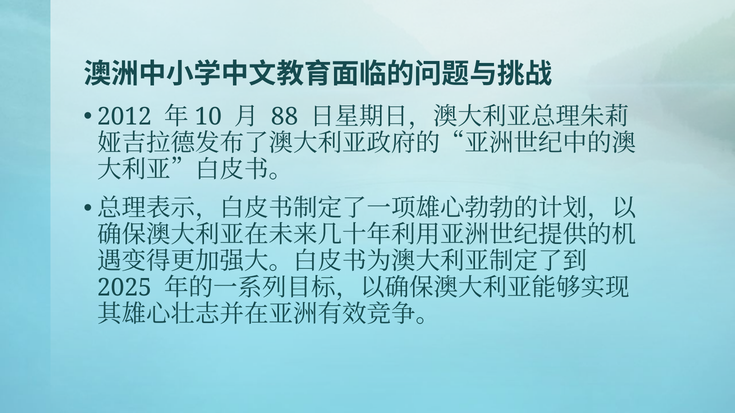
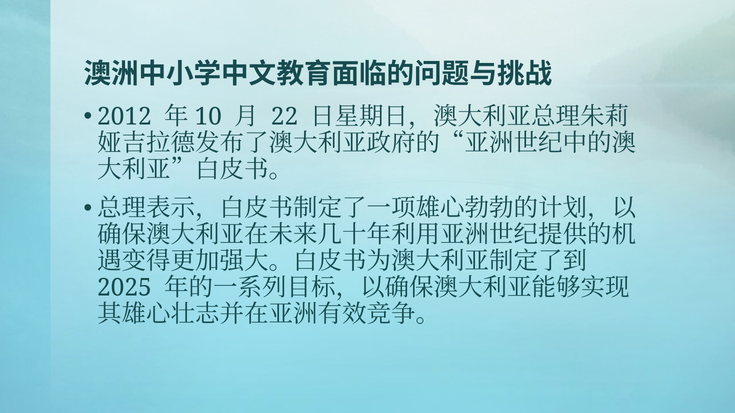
88: 88 -> 22 (285, 117)
